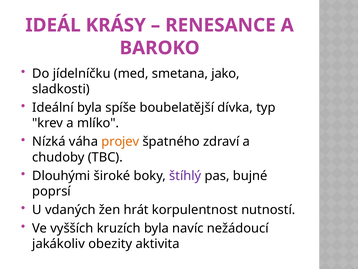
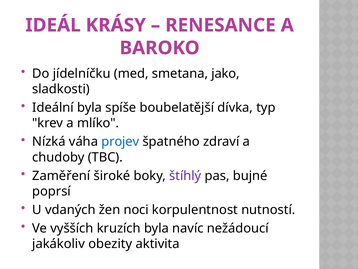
projev colour: orange -> blue (120, 141)
Dlouhými: Dlouhými -> Zaměření (61, 175)
hrát: hrát -> noci (136, 209)
